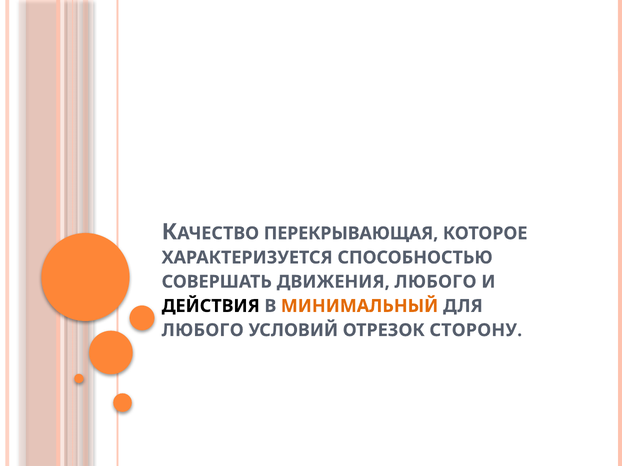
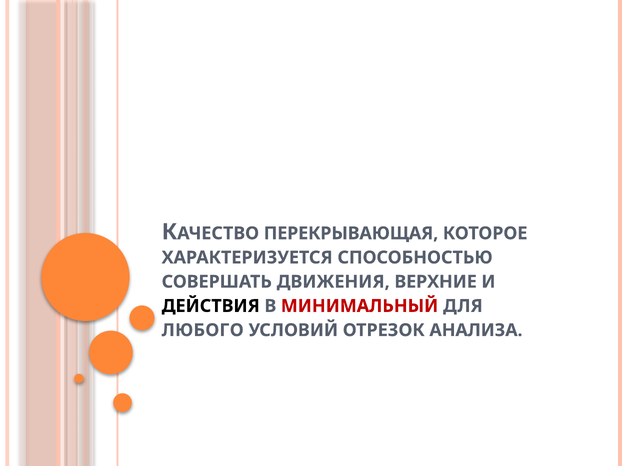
ДВИЖЕНИЯ ЛЮБОГО: ЛЮБОГО -> ВЕРХНИЕ (436, 282)
МИНИМАЛЬНЫЙ colour: orange -> red (360, 306)
СТОРОНУ: СТОРОНУ -> АНАЛИЗА (476, 331)
